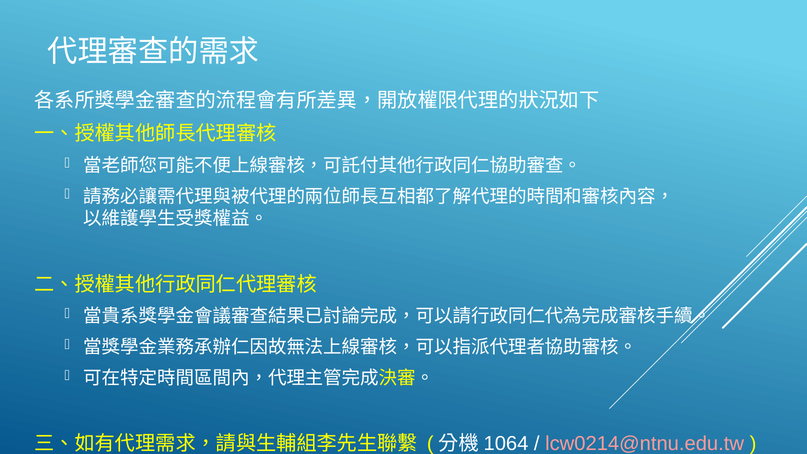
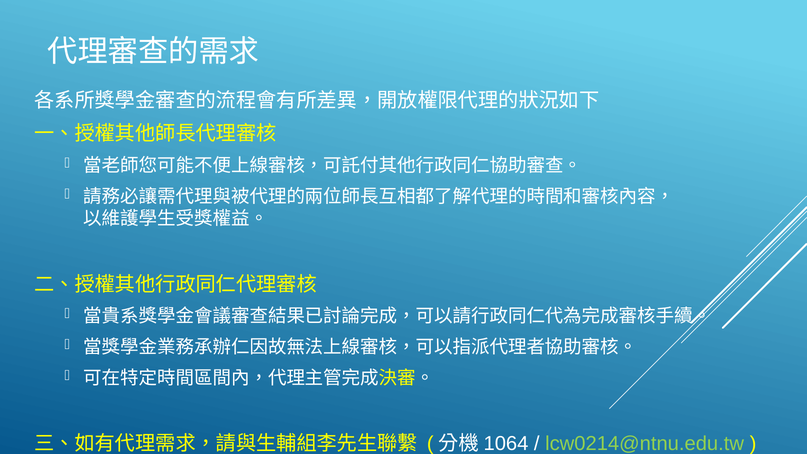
lcw0214@ntnu.edu.tw colour: pink -> light green (645, 444)
